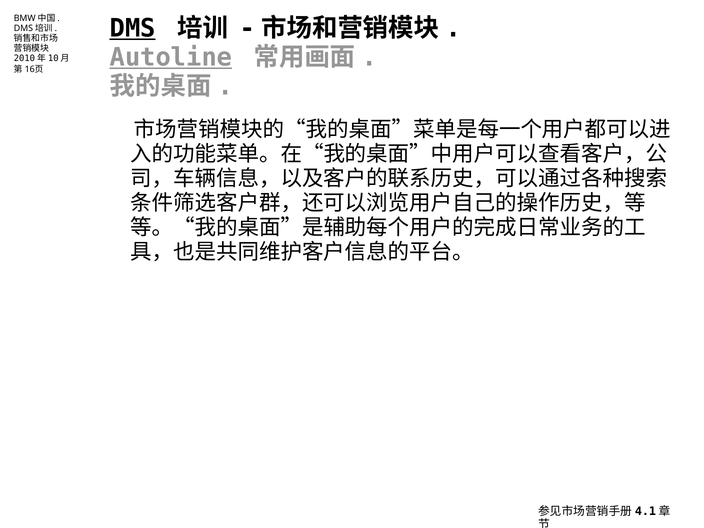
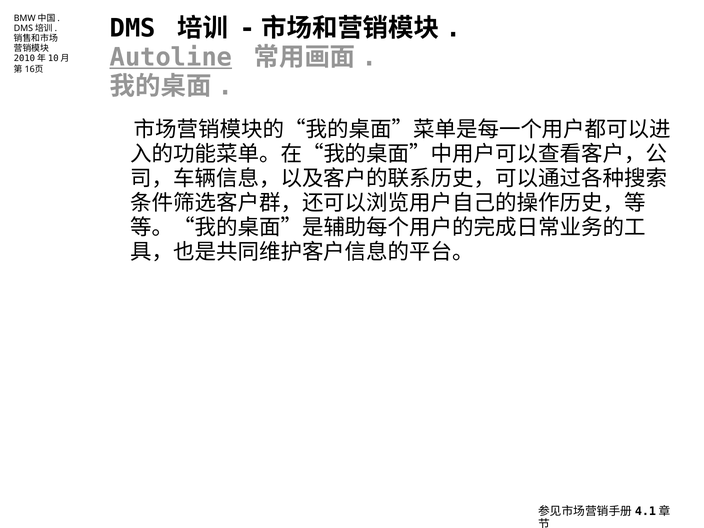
DMS underline: present -> none (133, 29)
